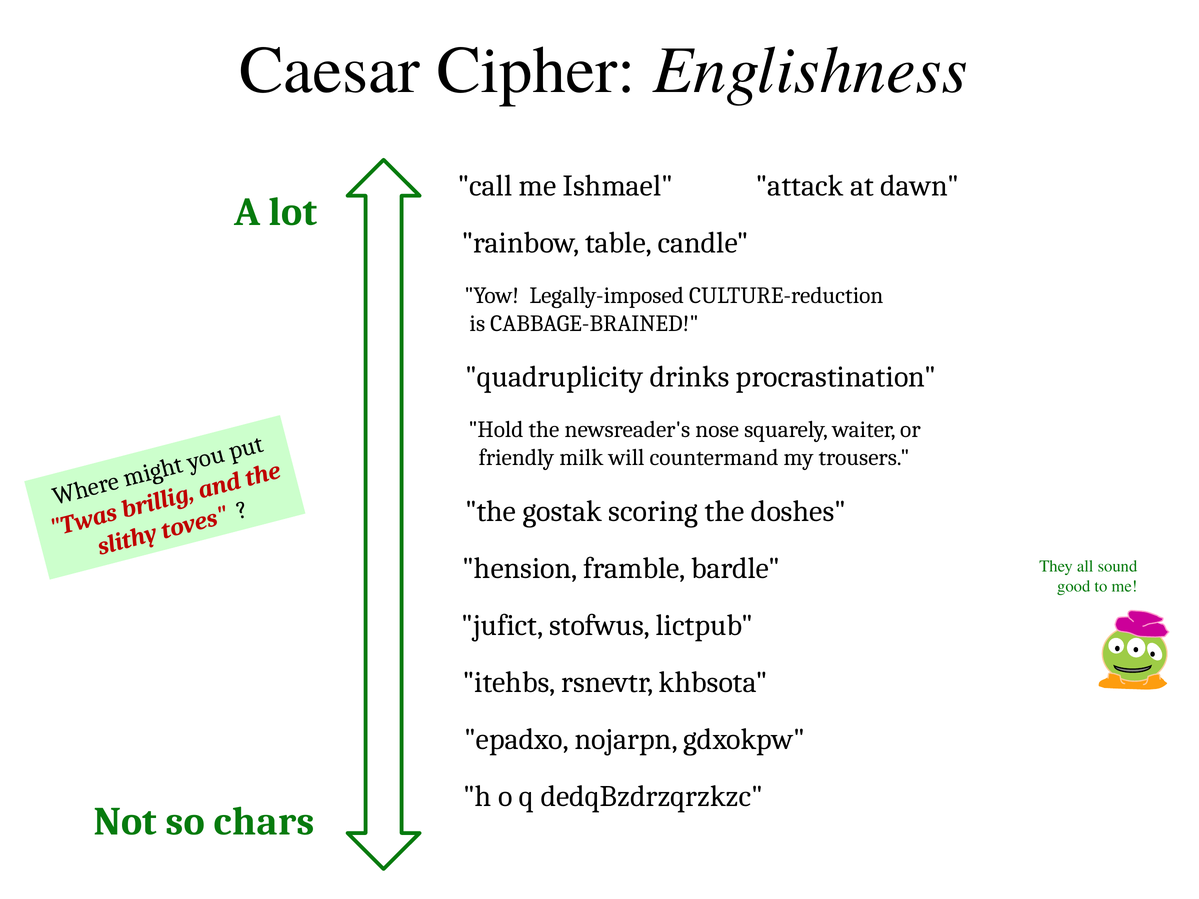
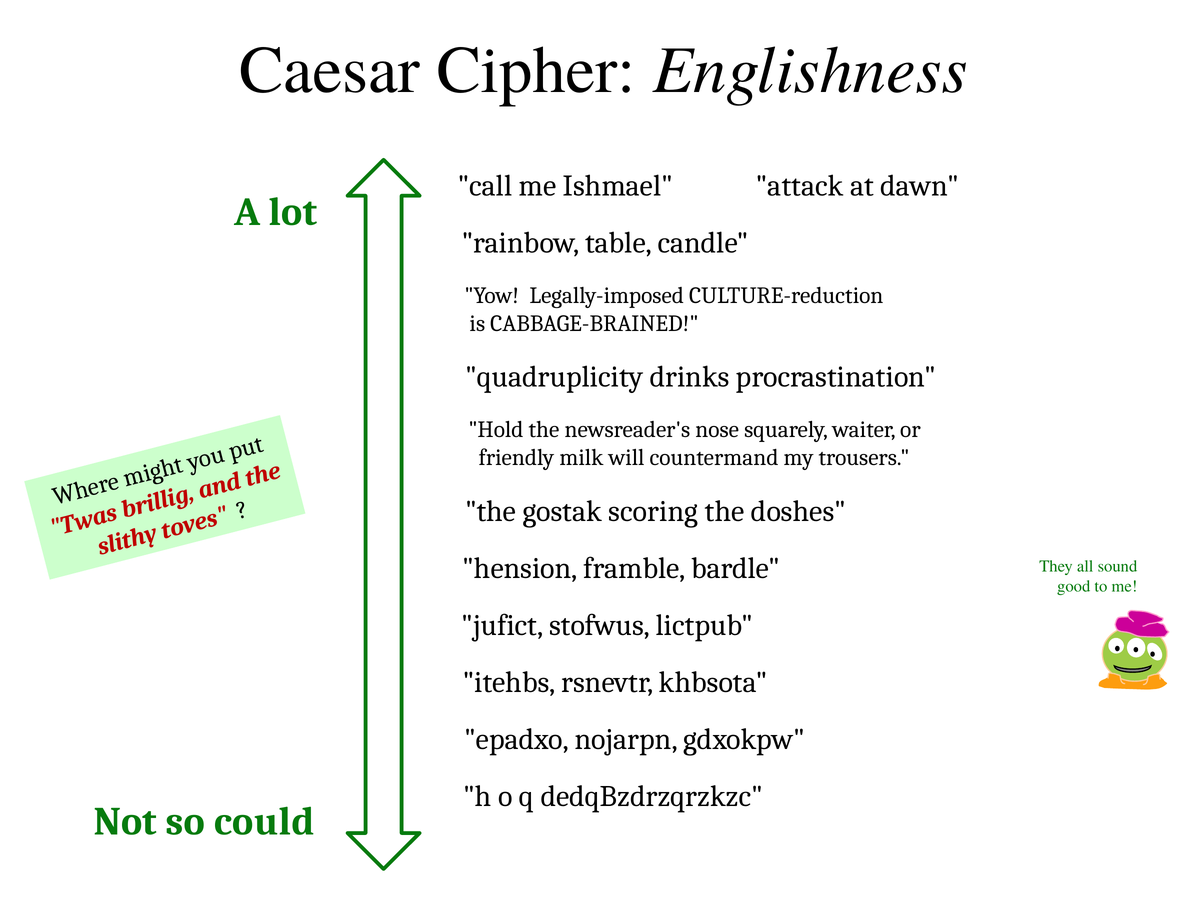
chars: chars -> could (264, 822)
